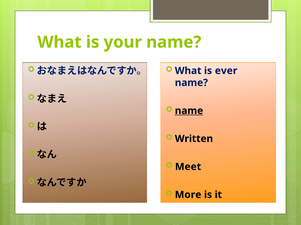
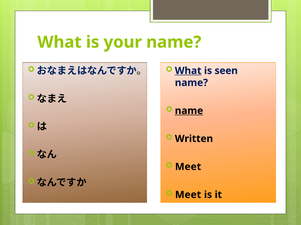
What underline: none -> present (188, 71)
ever: ever -> seen (226, 71)
More: More -> Meet (188, 195)
